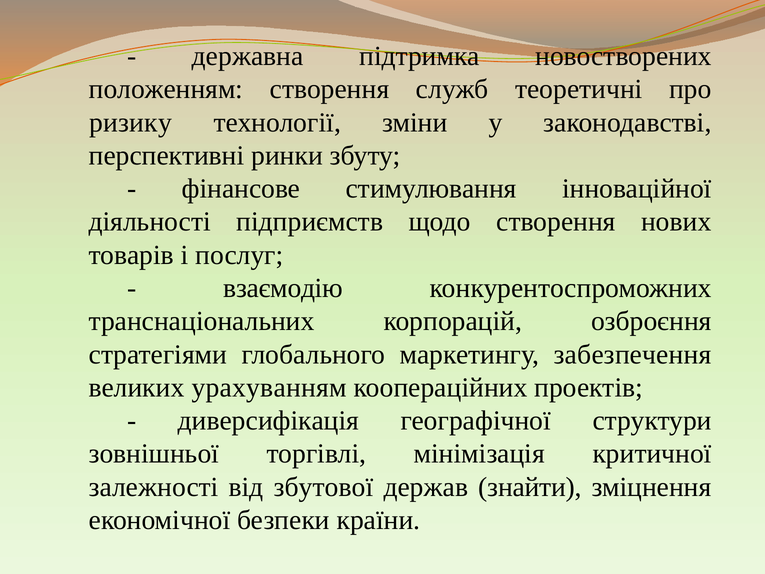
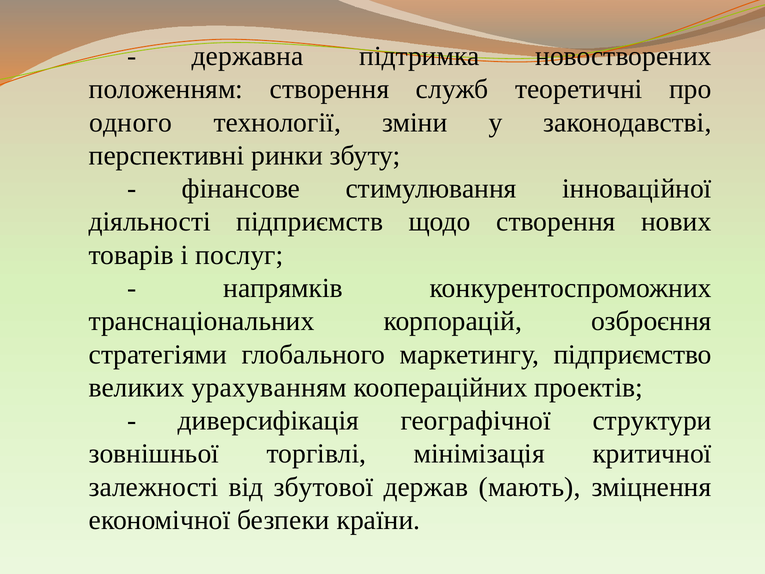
ризику: ризику -> одного (131, 122)
взаємодію: взаємодію -> напрямків (283, 288)
забезпечення: забезпечення -> підприємство (633, 354)
знайти: знайти -> мають (530, 487)
